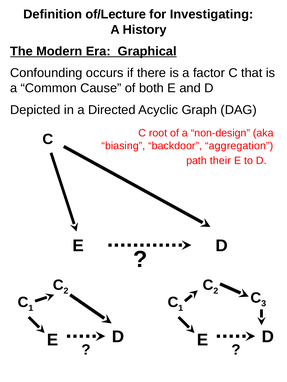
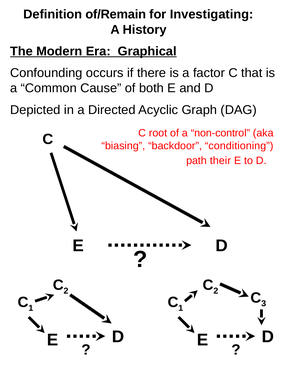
of/Lecture: of/Lecture -> of/Remain (116, 14)
non-design: non-design -> non-control (220, 133)
aggregation: aggregation -> conditioning (239, 146)
